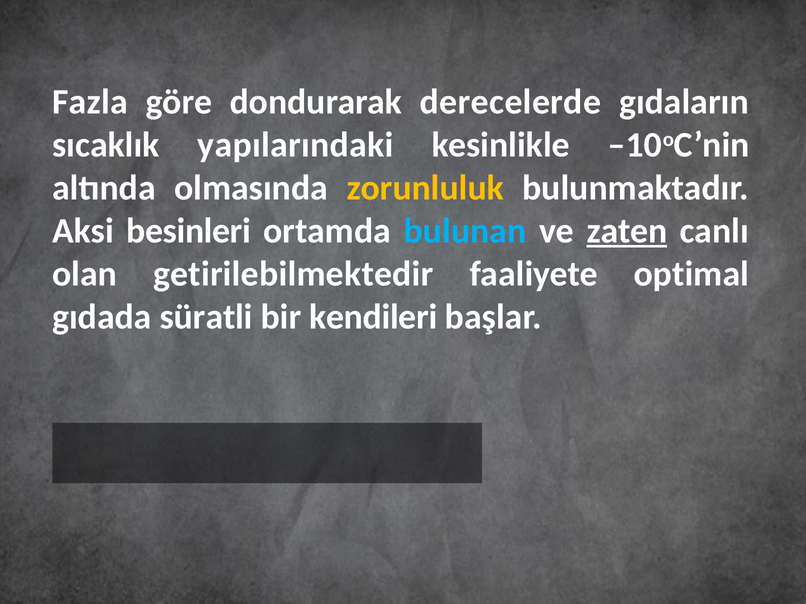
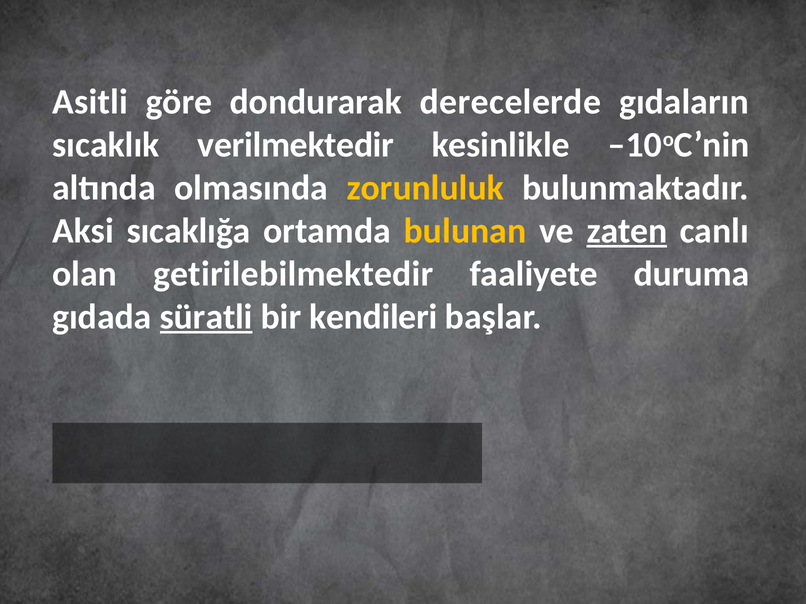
Fazla: Fazla -> Asitli (90, 102)
yapılarındaki: yapılarındaki -> verilmektedir (296, 145)
besinleri: besinleri -> sıcaklığa (189, 231)
bulunan colour: light blue -> yellow (465, 231)
optimal: optimal -> duruma (692, 274)
süratli underline: none -> present (206, 317)
